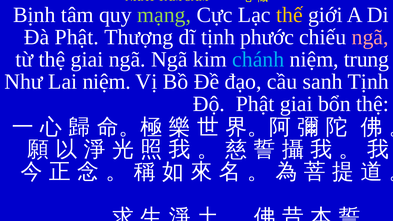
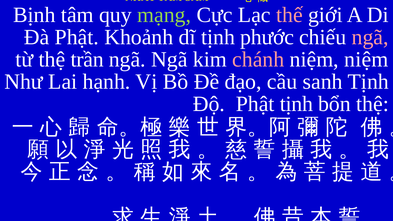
thế colour: yellow -> pink (289, 15)
Thượng: Thượng -> Khoảnh (139, 37)
thệ giai: giai -> trần (87, 59)
chánh colour: light blue -> pink (258, 59)
niệm trung: trung -> niệm (366, 59)
Lai niệm: niệm -> hạnh (107, 82)
Phật giai: giai -> tịnh (296, 104)
